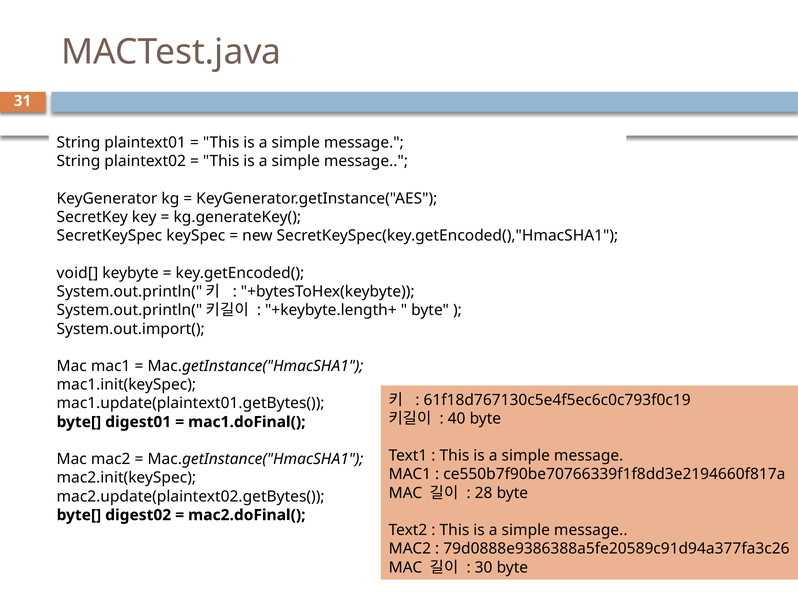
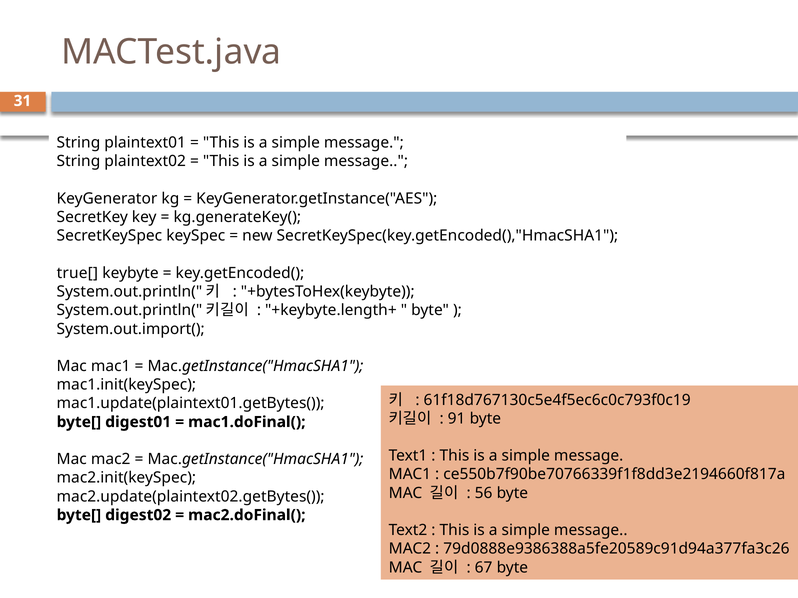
void[: void[ -> true[ (77, 273)
40: 40 -> 91 (457, 419)
28: 28 -> 56 (484, 493)
30: 30 -> 67 (484, 568)
